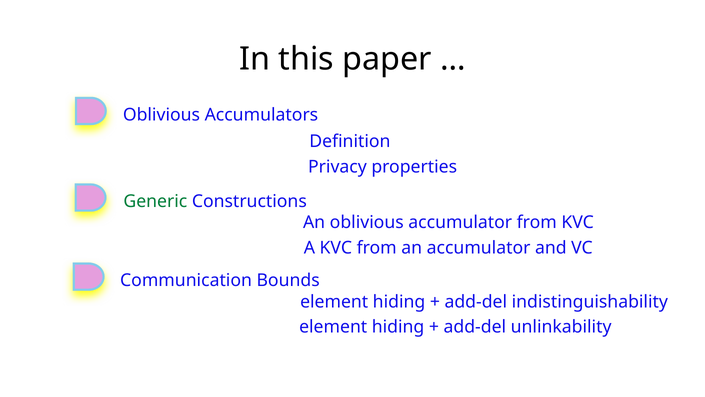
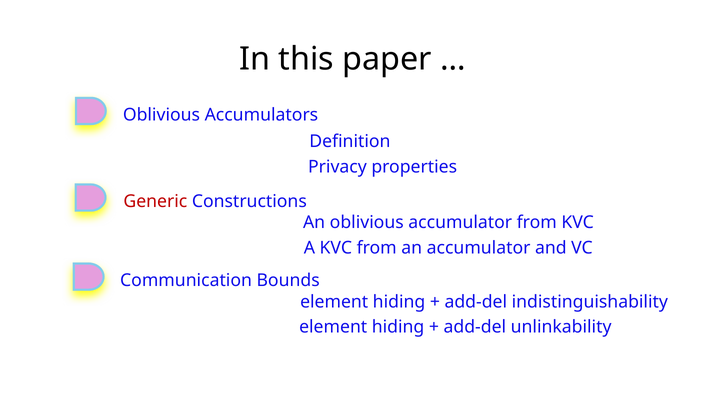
Generic colour: green -> red (155, 201)
